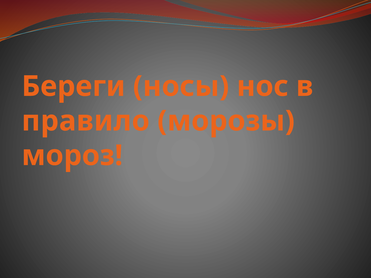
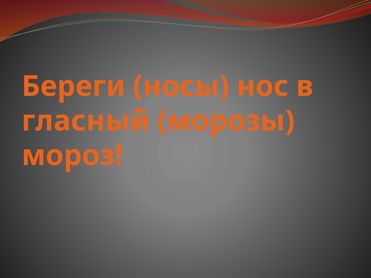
правило: правило -> гласный (86, 121)
